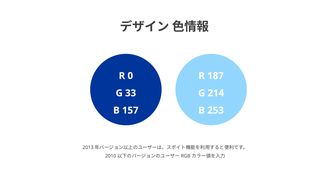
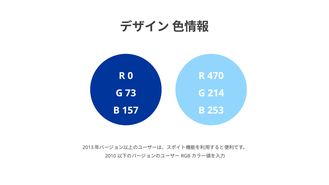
187: 187 -> 470 (216, 76)
33: 33 -> 73 (131, 93)
